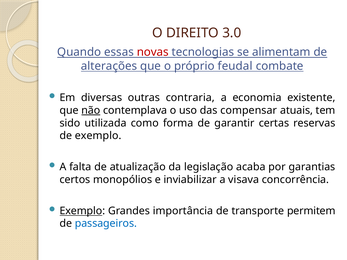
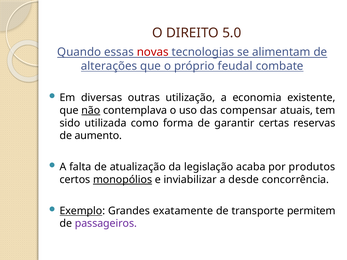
3.0: 3.0 -> 5.0 (232, 33)
contraria: contraria -> utilização (190, 98)
de exemplo: exemplo -> aumento (98, 136)
garantias: garantias -> produtos (312, 167)
monopólios underline: none -> present (123, 180)
visava: visava -> desde (244, 180)
importância: importância -> exatamente (183, 211)
passageiros colour: blue -> purple (106, 224)
